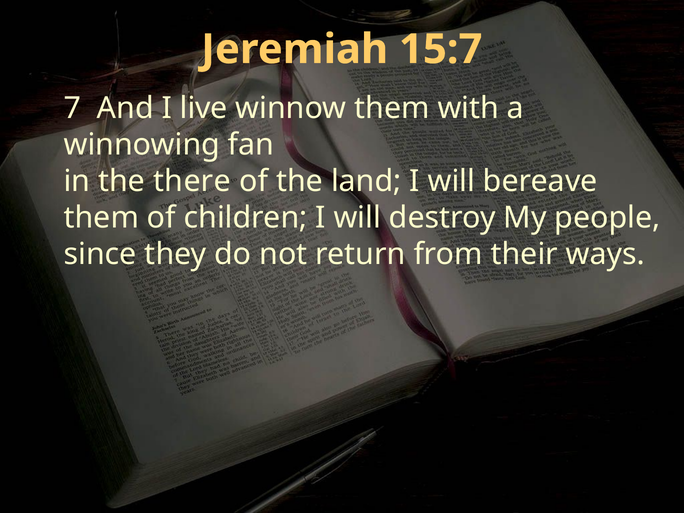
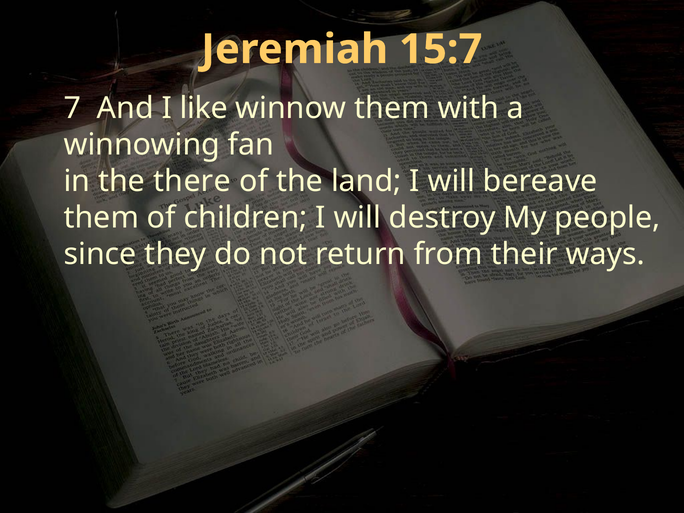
live: live -> like (204, 108)
